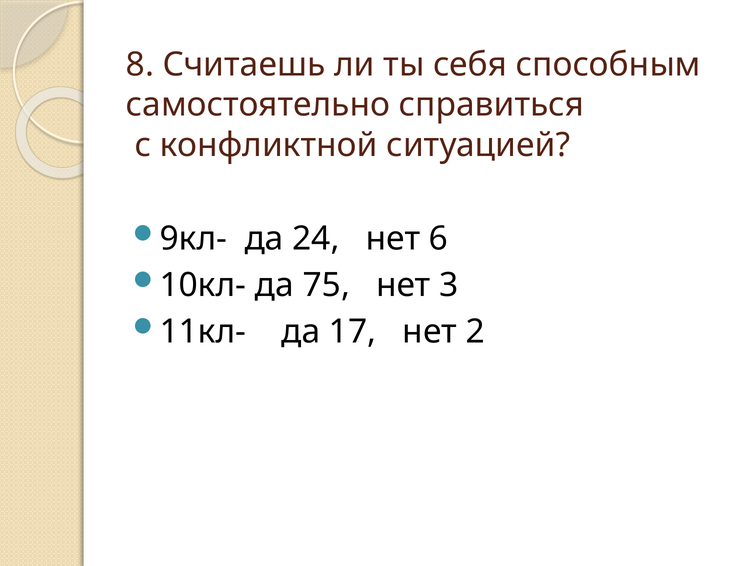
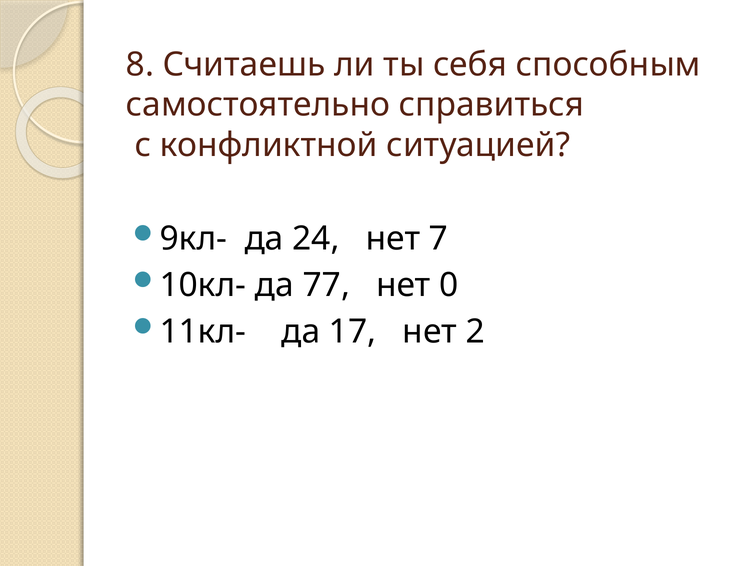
6: 6 -> 7 (439, 239)
75: 75 -> 77 (326, 285)
3: 3 -> 0 (449, 285)
